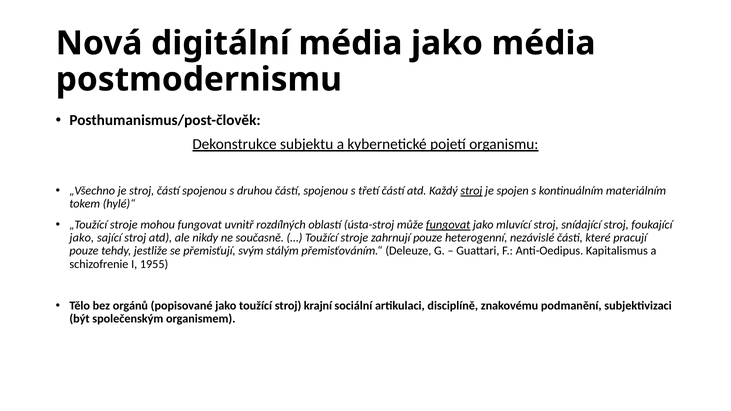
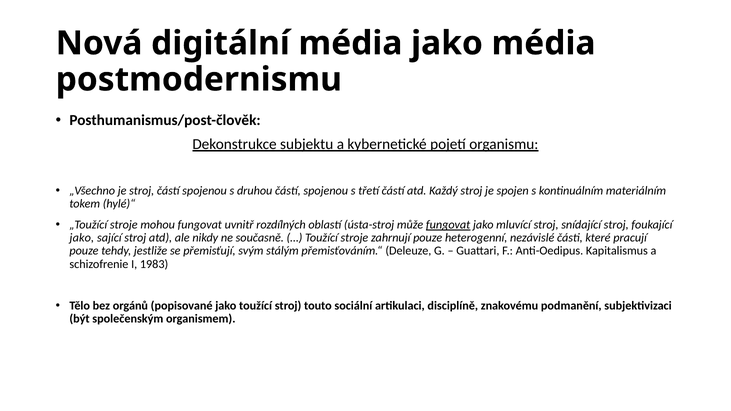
stroj underline: present -> none (471, 191)
1955: 1955 -> 1983 (154, 264)
krajní: krajní -> touto (318, 306)
